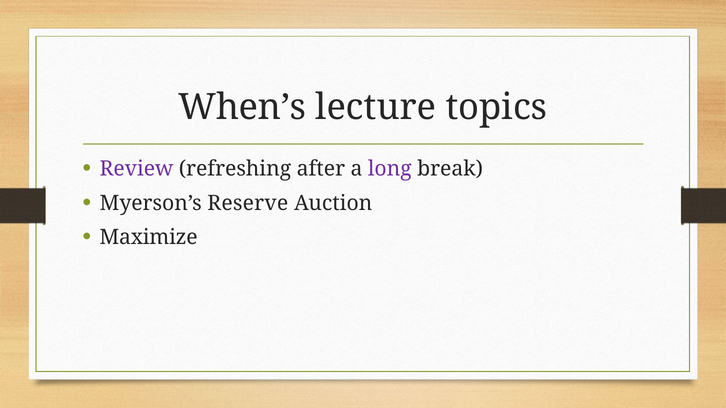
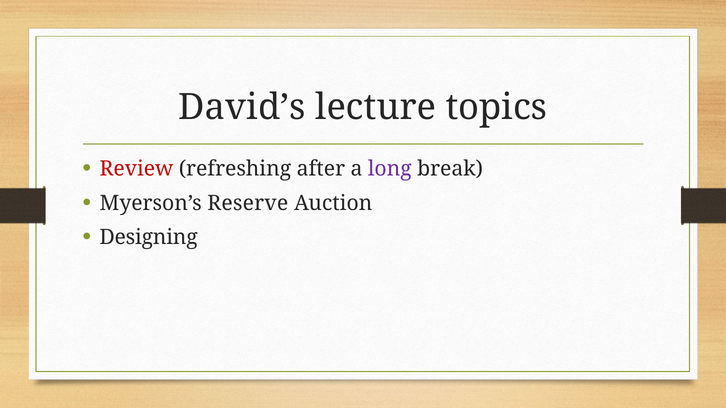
When’s: When’s -> David’s (242, 107)
Review colour: purple -> red (136, 169)
Maximize: Maximize -> Designing (149, 237)
